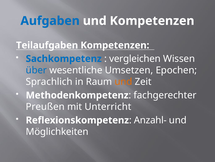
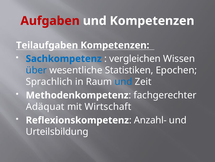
Aufgaben colour: blue -> red (50, 21)
Umsetzen: Umsetzen -> Statistiken (129, 70)
und colour: orange -> blue (123, 81)
Preußen: Preußen -> Adäquat (45, 106)
Unterricht: Unterricht -> Wirtschaft (108, 106)
Möglichkeiten: Möglichkeiten -> Urteilsbildung (57, 131)
